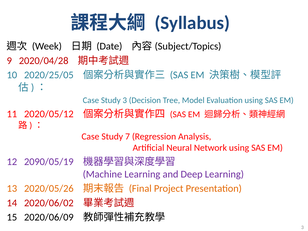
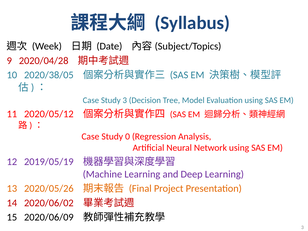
2020/25/05: 2020/25/05 -> 2020/38/05 (49, 75)
7: 7 -> 0 (128, 137)
2090/05/19: 2090/05/19 -> 2019/05/19 (49, 162)
